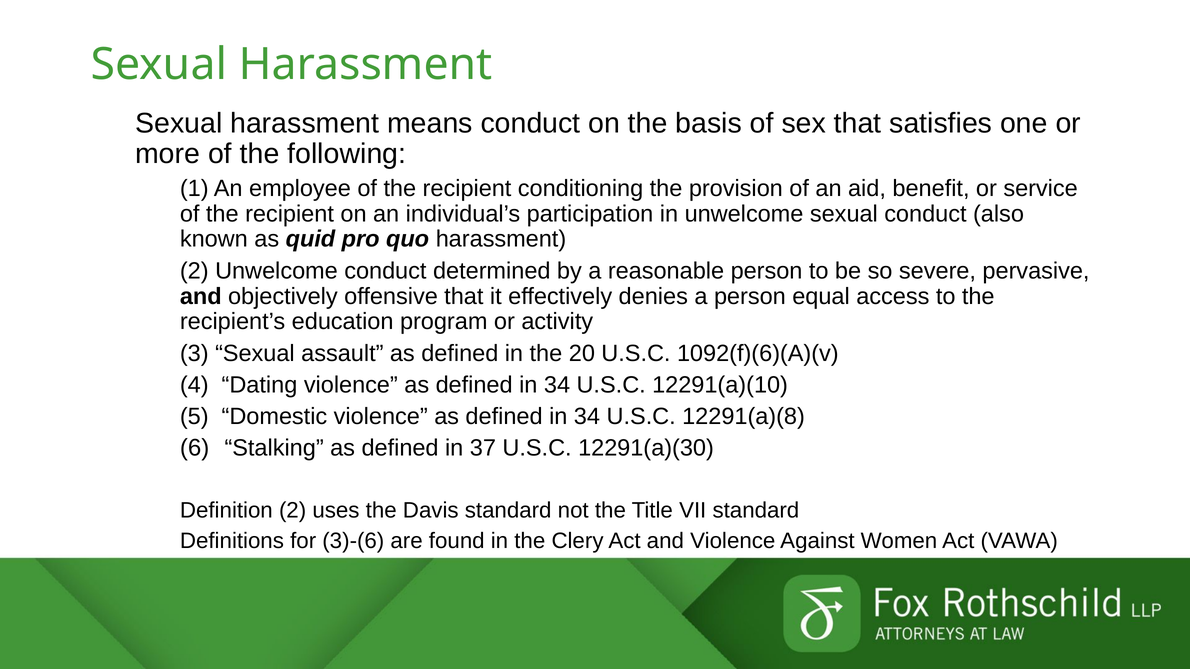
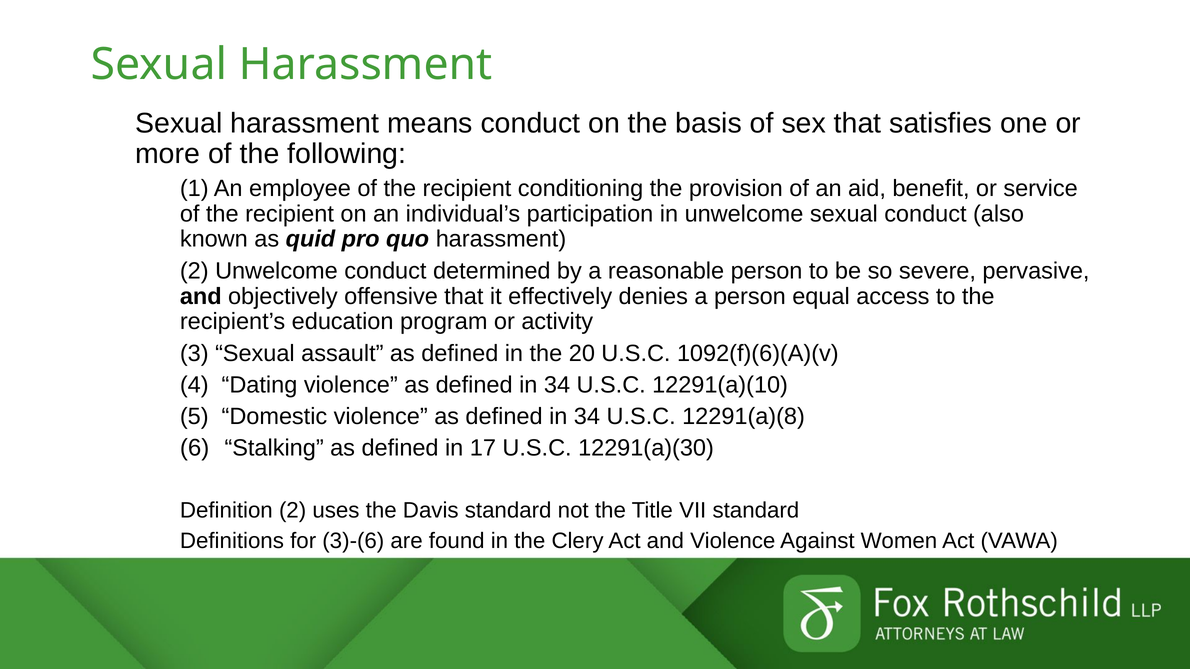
37: 37 -> 17 (483, 448)
